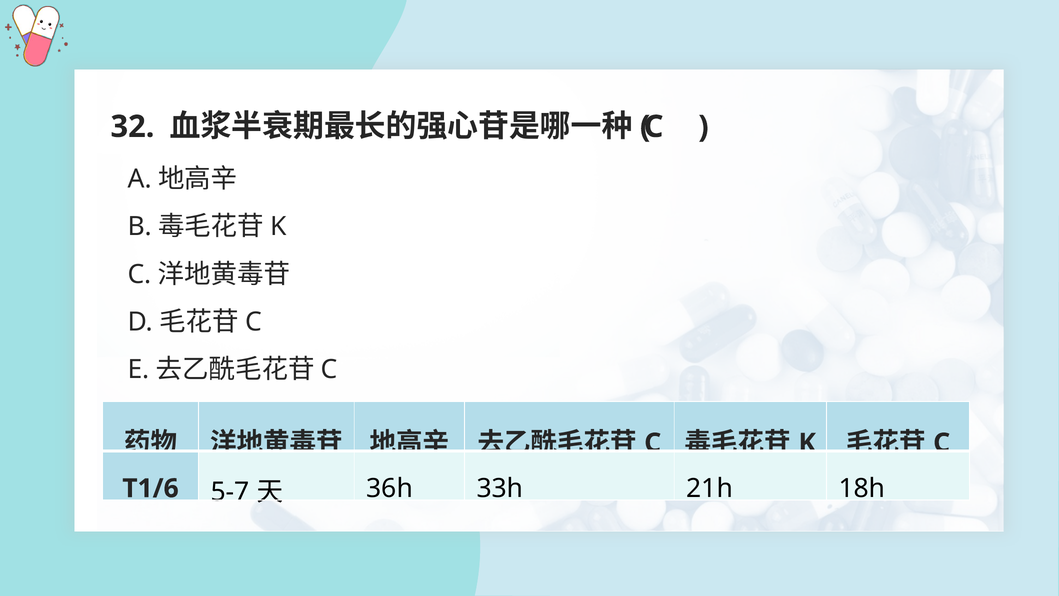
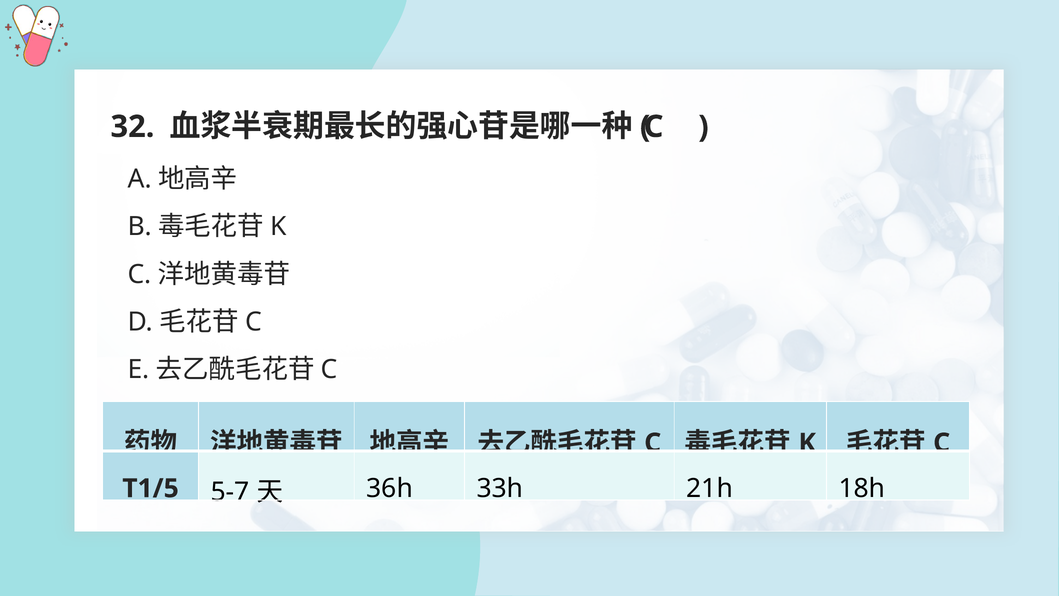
T1/6: T1/6 -> T1/5 (150, 488)
